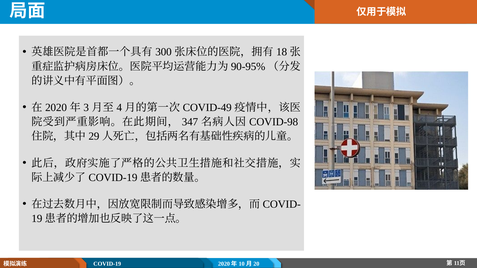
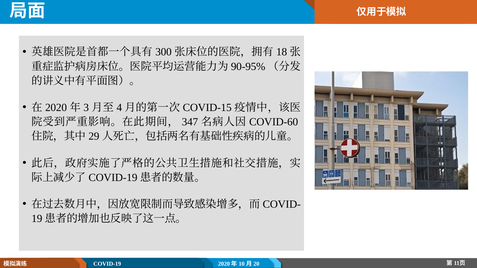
COVID-49: COVID-49 -> COVID-15 (207, 108)
COVID-98: COVID-98 -> COVID-60 (274, 122)
